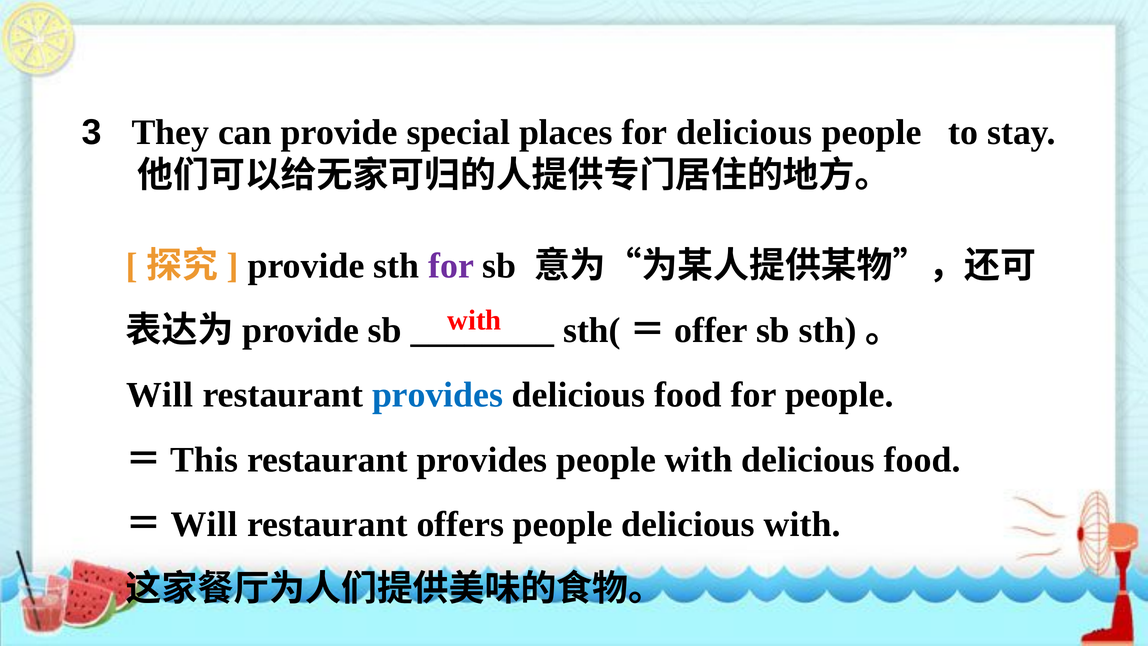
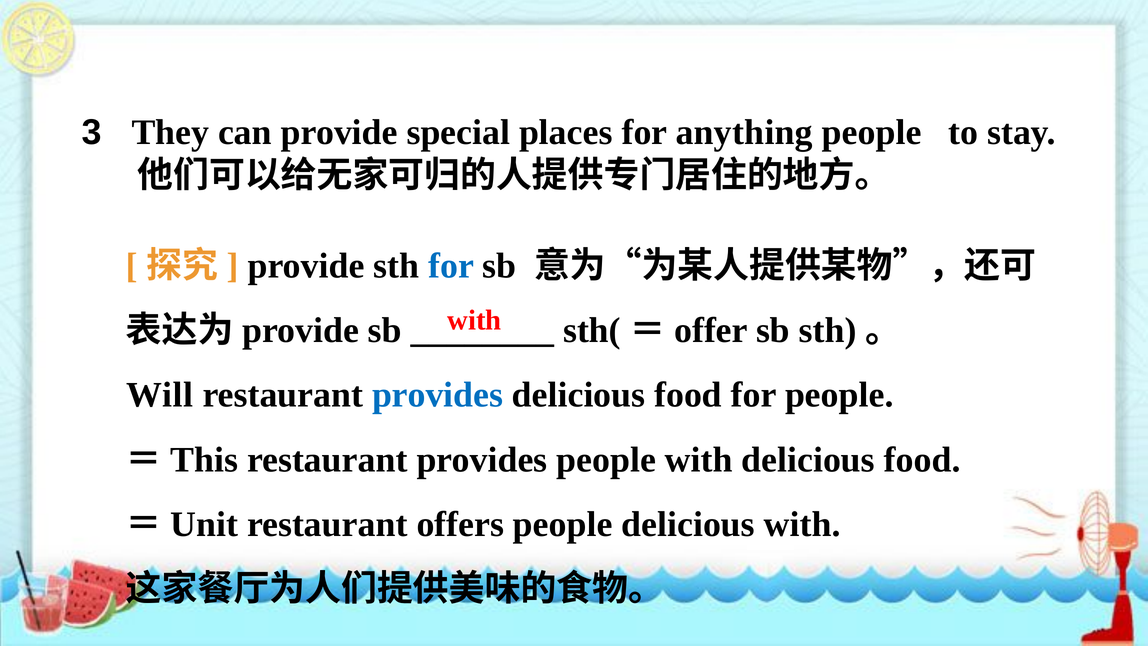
for delicious: delicious -> anything (744, 132)
for colour: purple -> blue (451, 266)
Will: Will -> Unit (204, 524)
